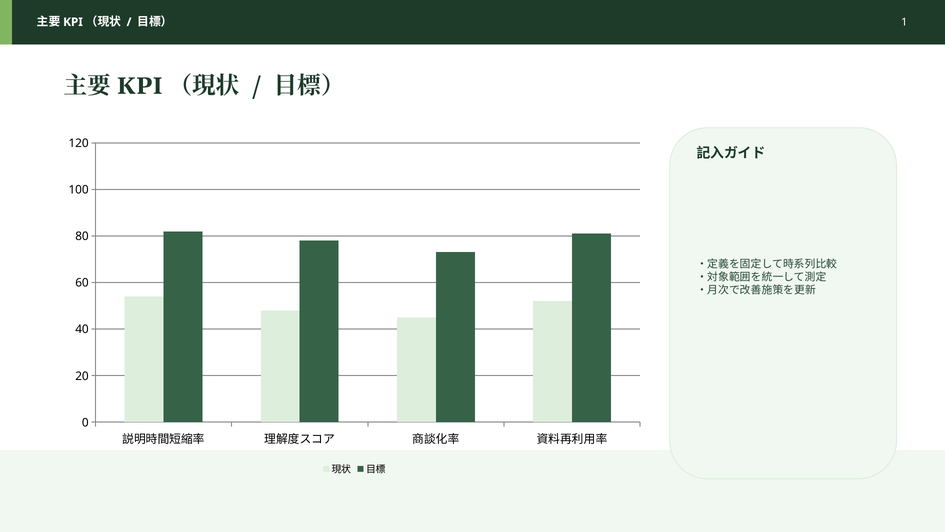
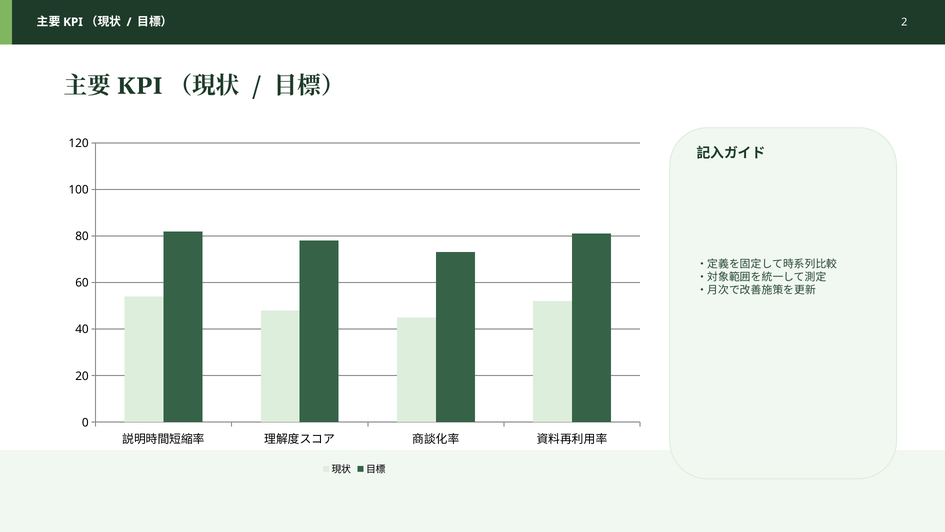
1: 1 -> 2 (904, 22)
